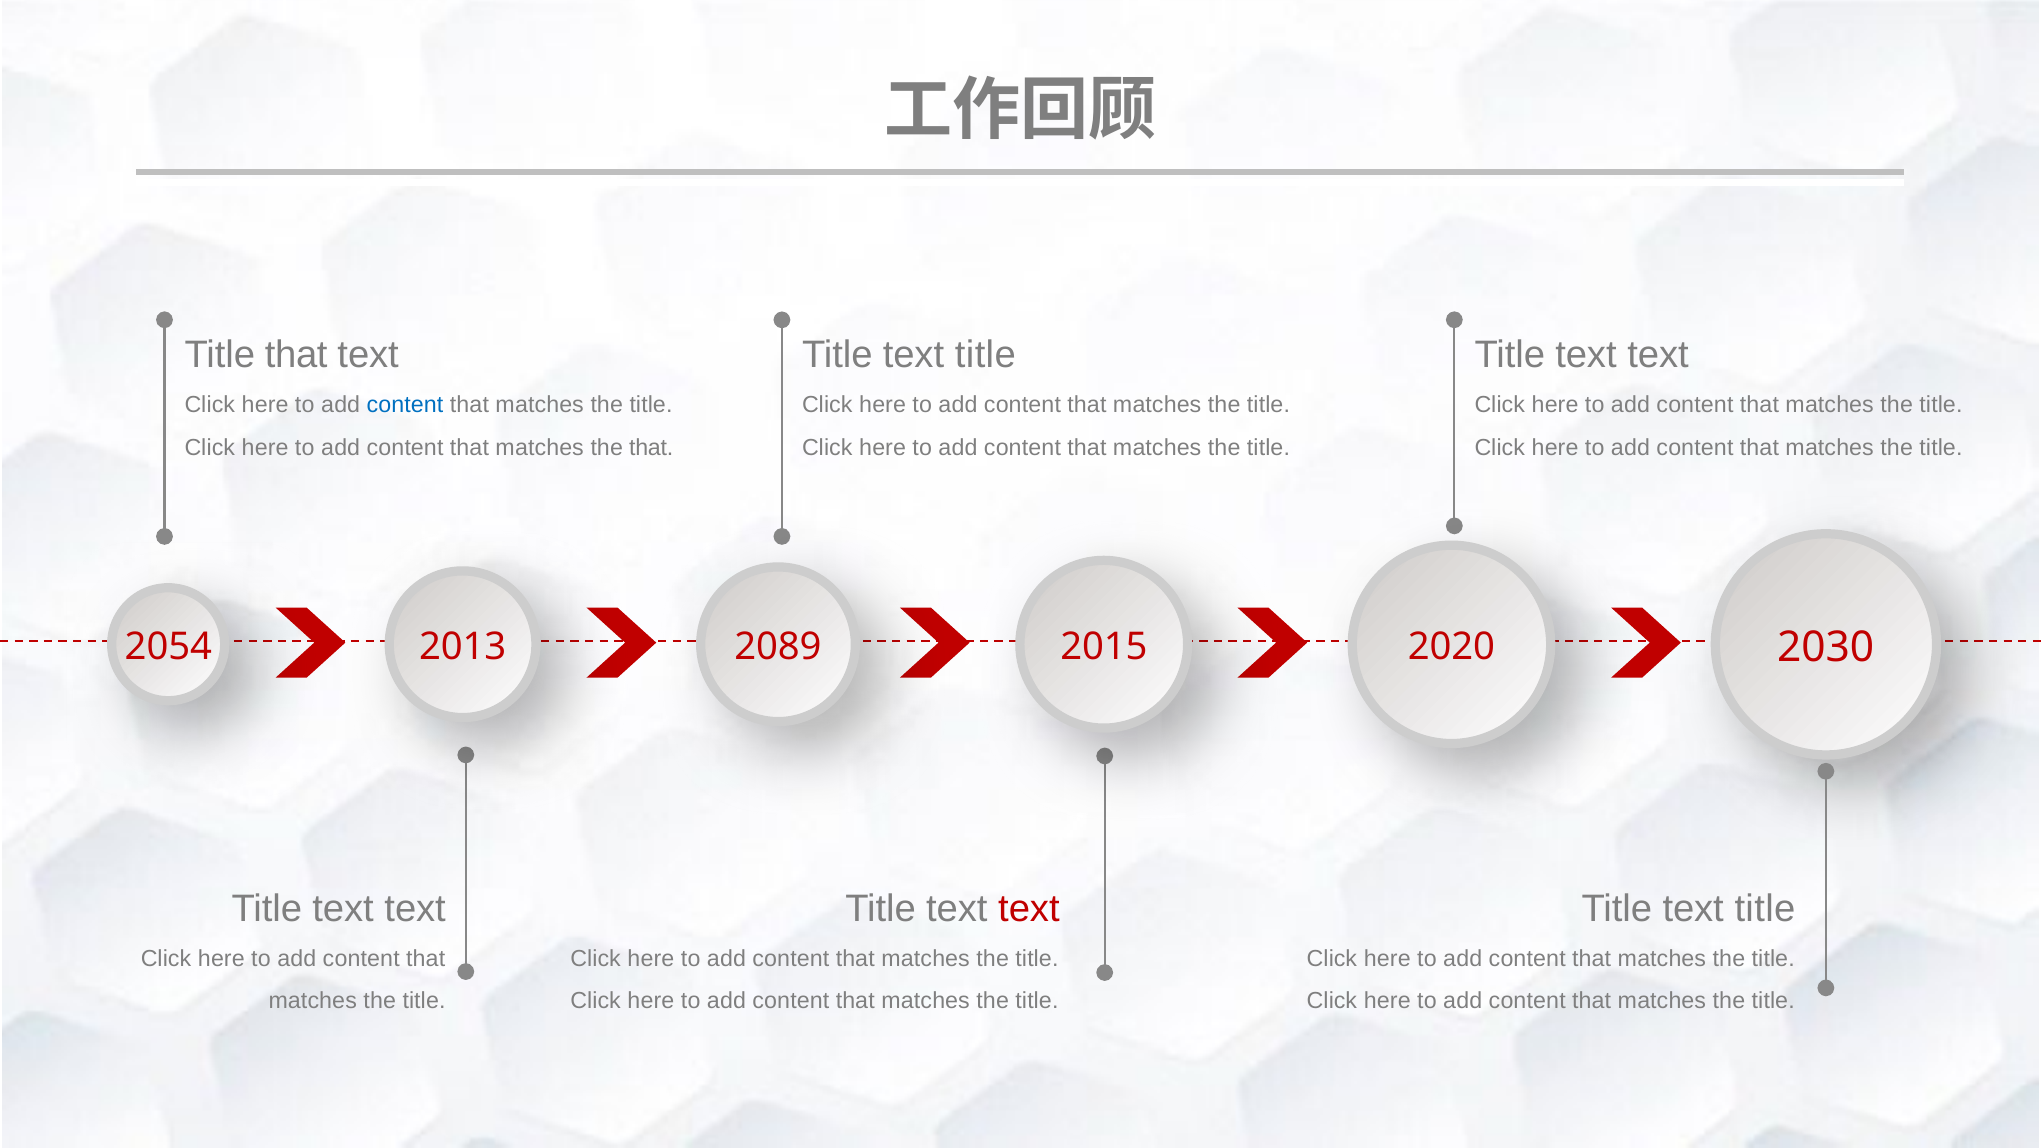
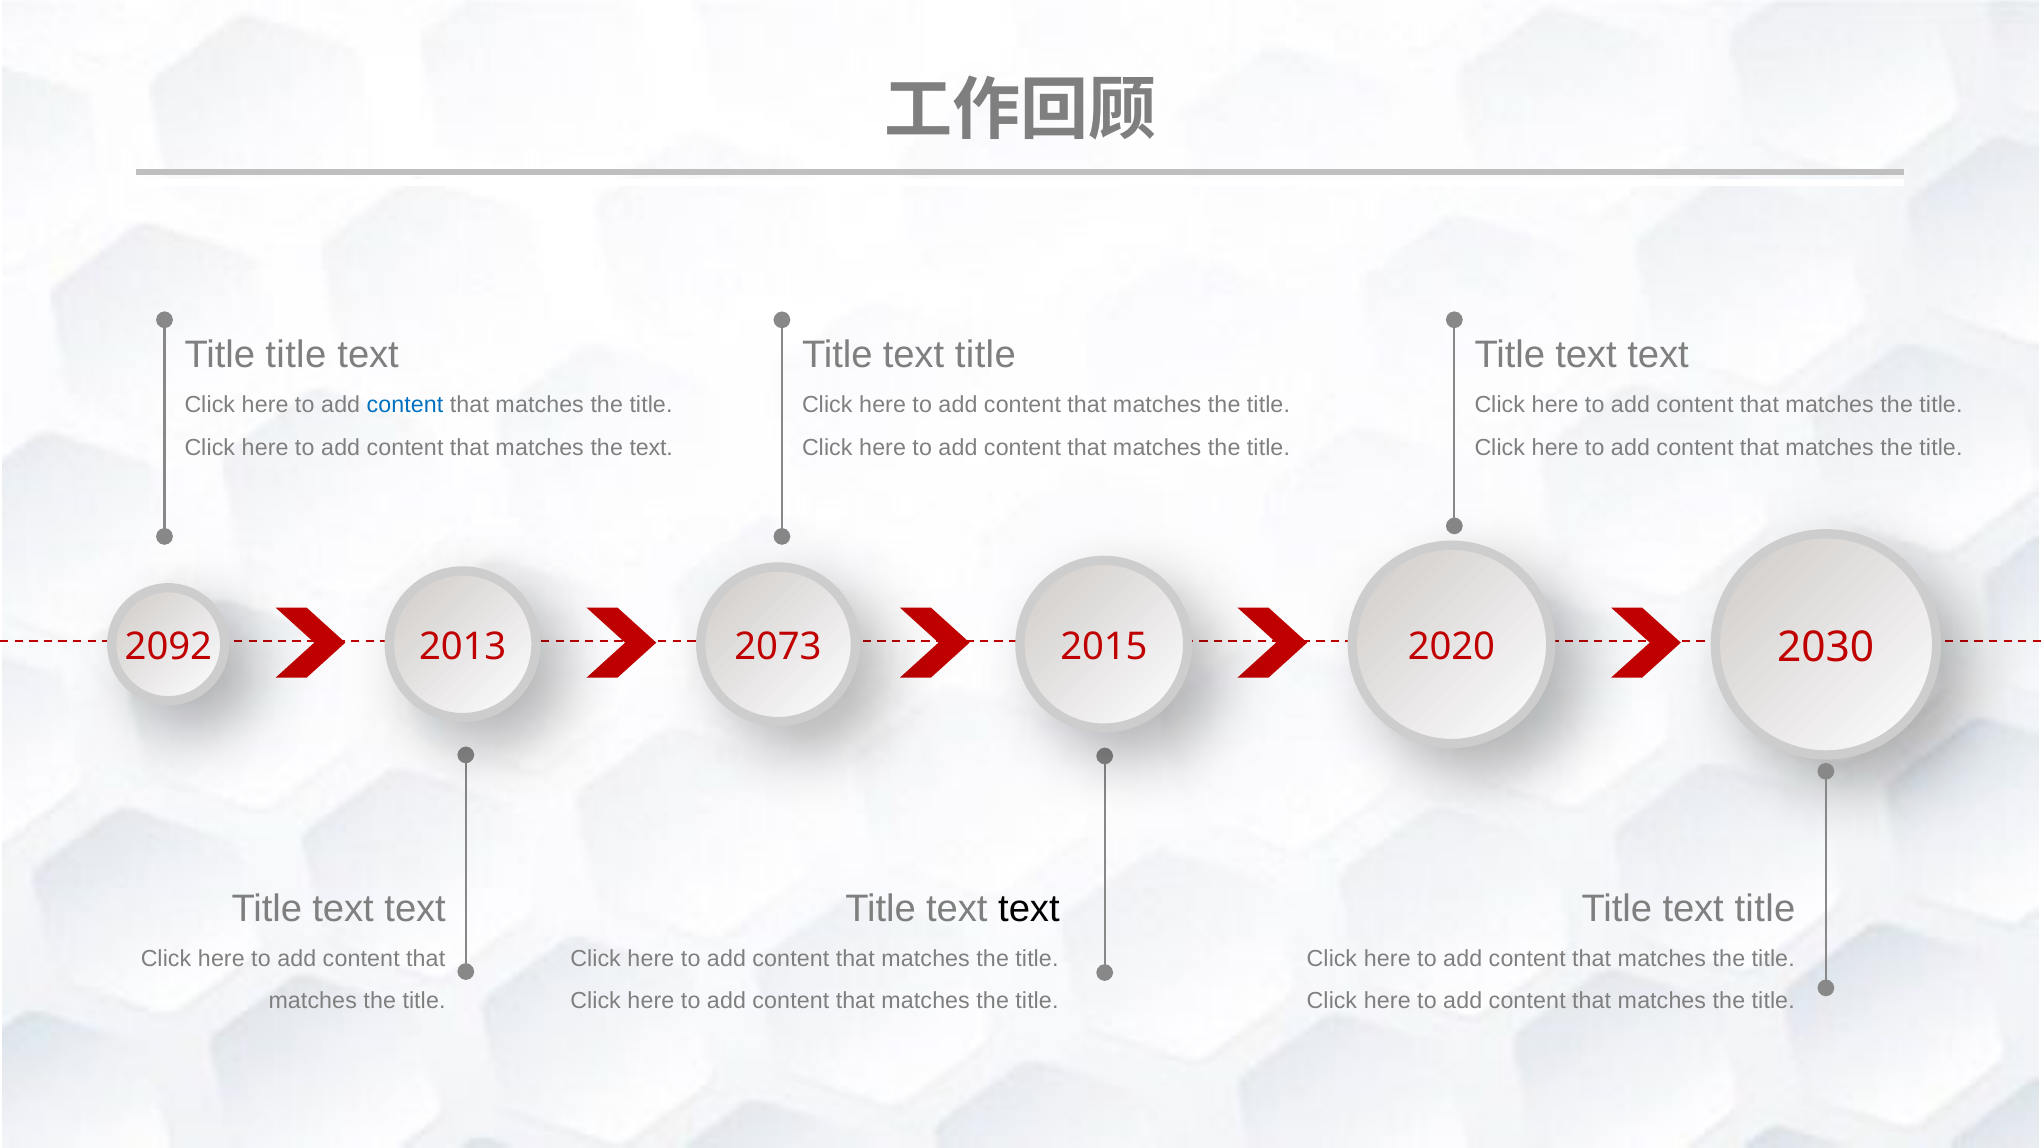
that: that -> title (296, 355)
the that: that -> text (651, 447)
2054: 2054 -> 2092 (168, 647)
2089: 2089 -> 2073 (778, 647)
text colour: red -> black (1029, 909)
